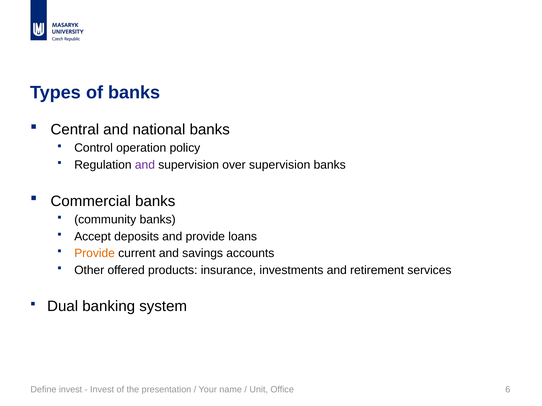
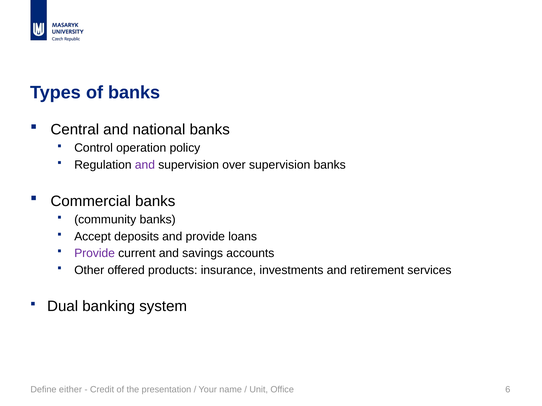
Provide colour: orange -> purple (95, 254)
Define invest: invest -> either (70, 390)
Invest: Invest -> Credit (102, 390)
